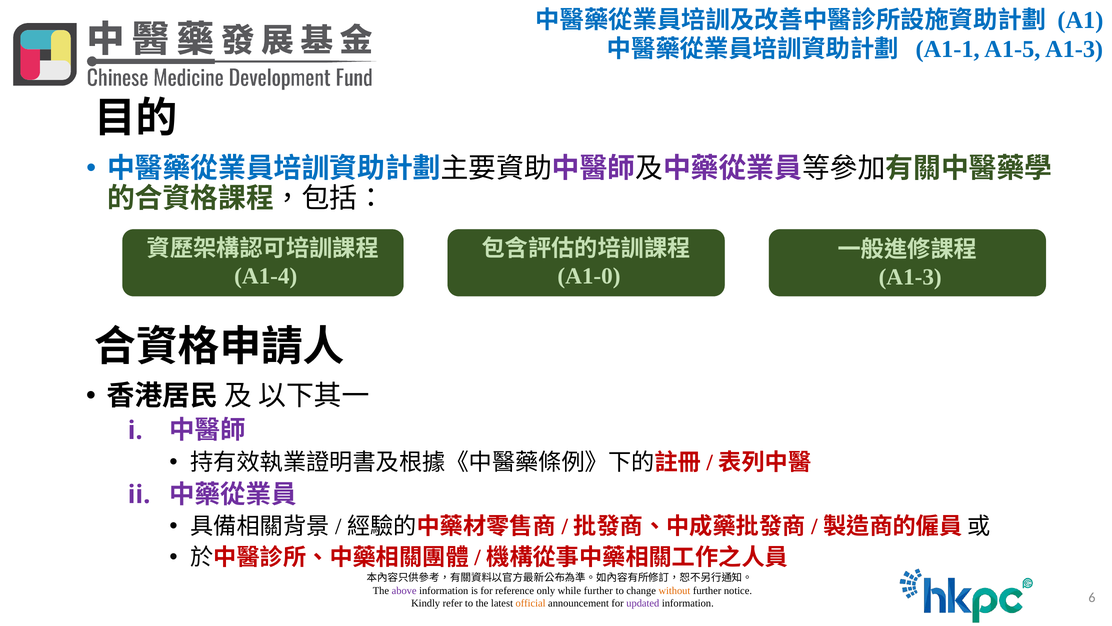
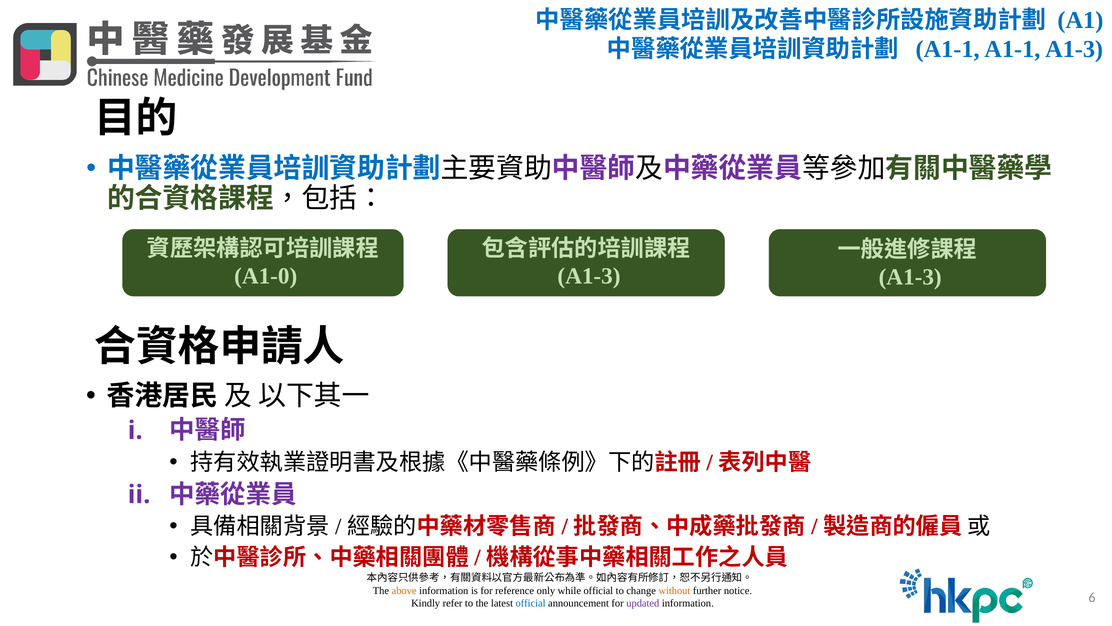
A1-1 A1-5: A1-5 -> A1-1 (1012, 49)
A1-4: A1-4 -> A1-0 (266, 276)
A1-0: A1-0 -> A1-3 (589, 276)
above colour: purple -> orange (404, 590)
while further: further -> official (598, 590)
official colour: orange -> blue (531, 603)
